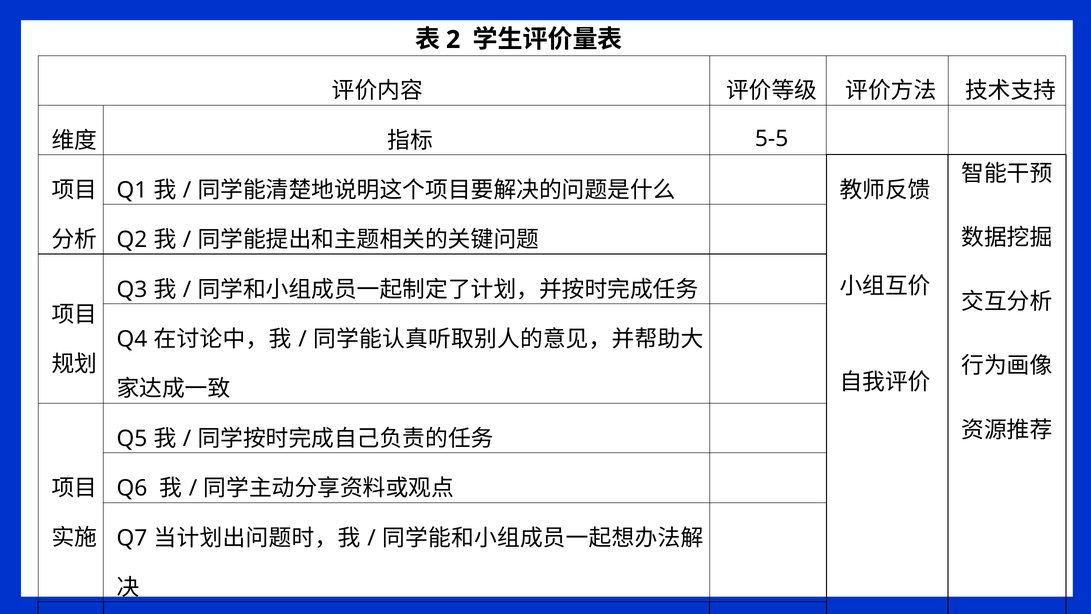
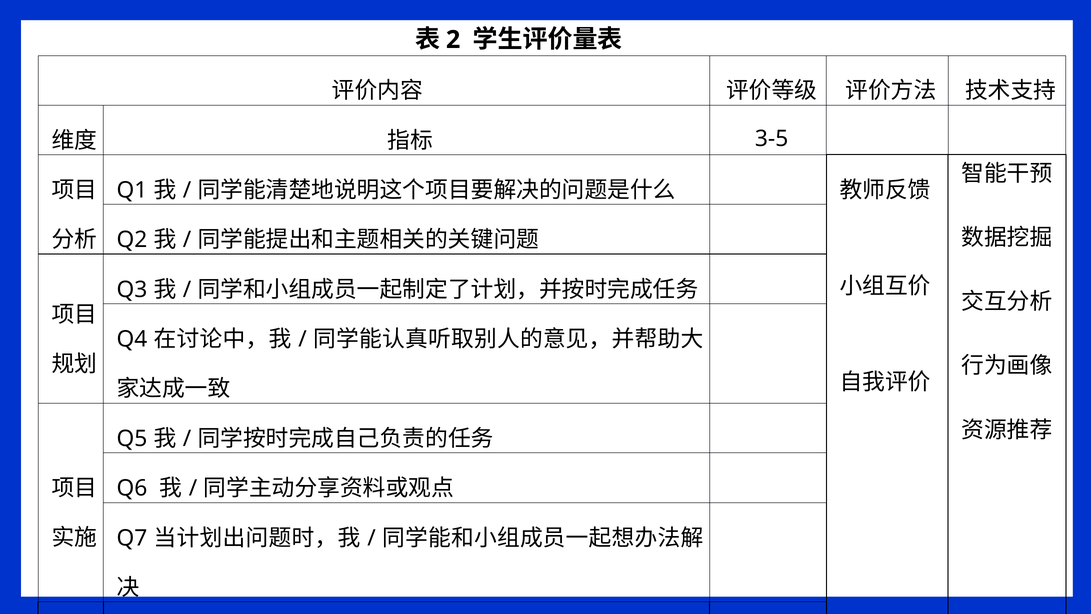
5-5: 5-5 -> 3-5 (772, 139)
